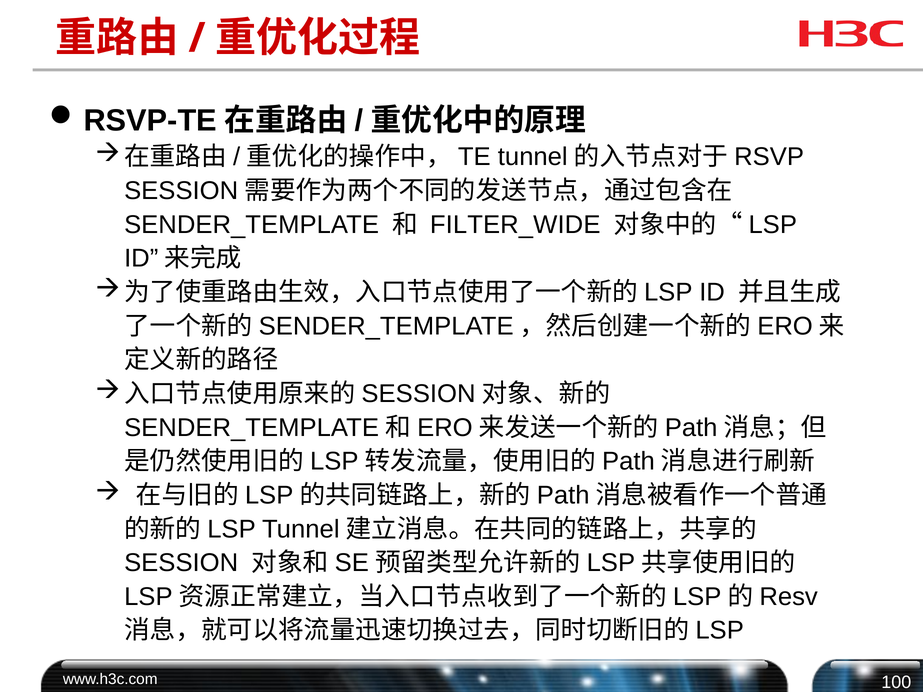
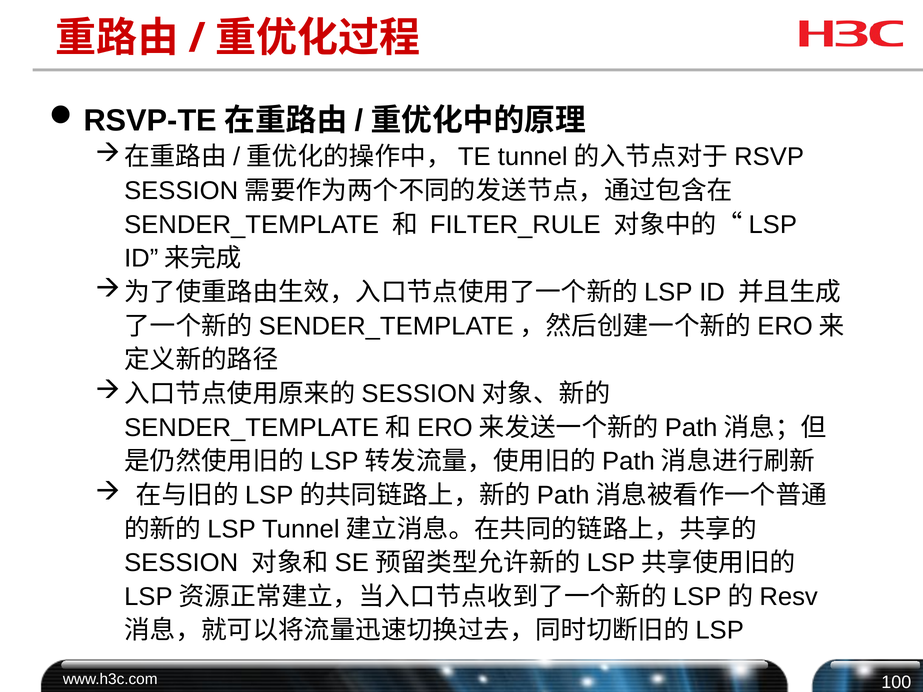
FILTER_WIDE: FILTER_WIDE -> FILTER_RULE (515, 225)
